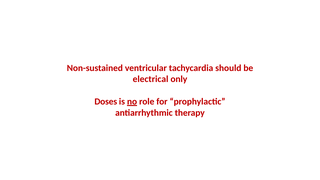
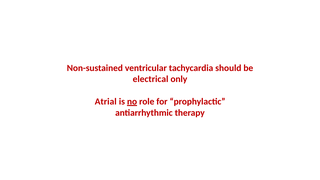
Doses: Doses -> Atrial (106, 102)
